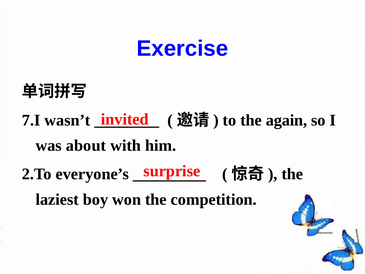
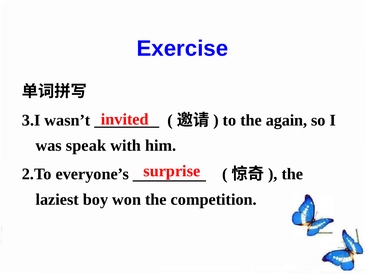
7.I: 7.I -> 3.I (31, 120)
about: about -> speak (86, 145)
